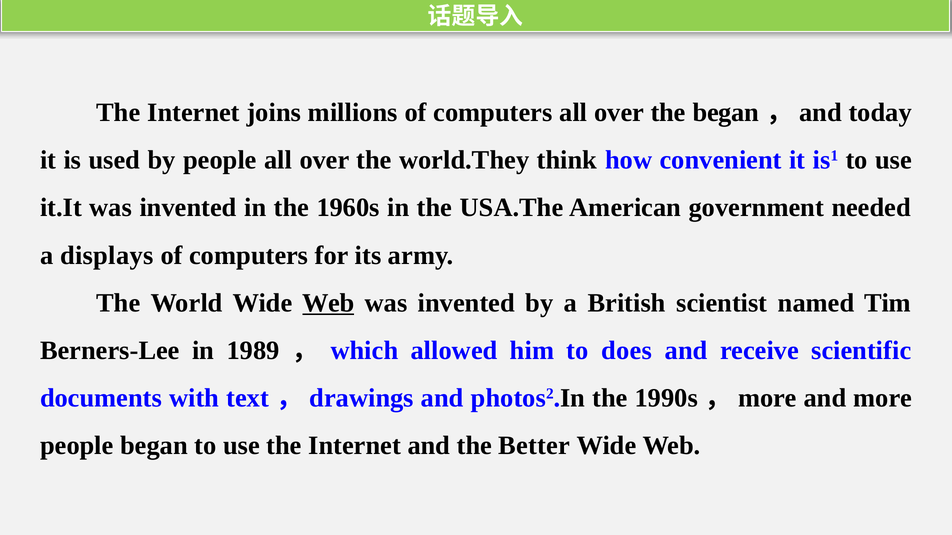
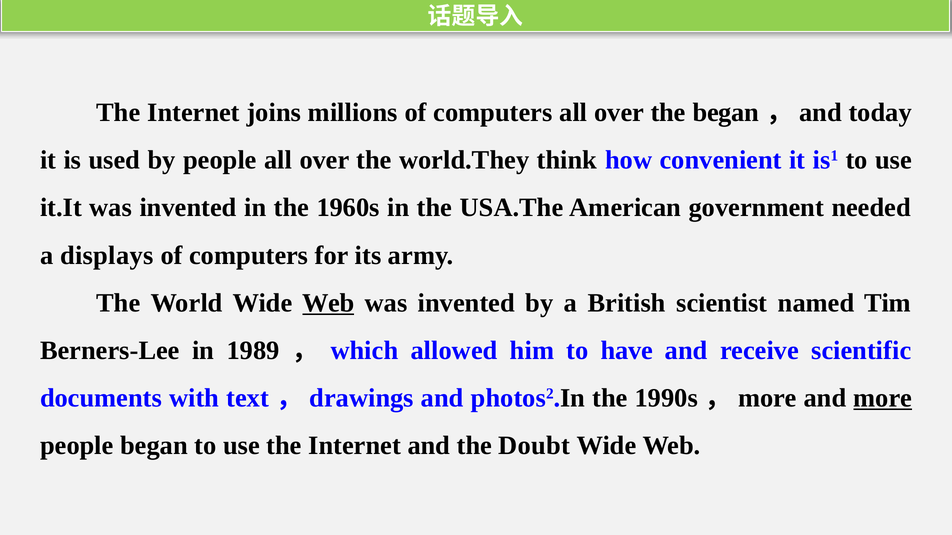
does: does -> have (627, 351)
more underline: none -> present (883, 398)
Better: Better -> Doubt (534, 446)
